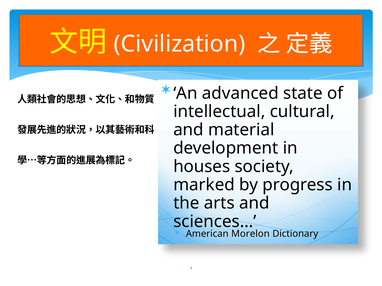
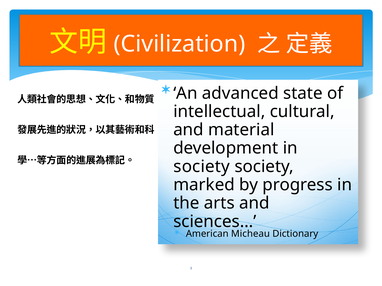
houses: houses -> society (202, 167)
Morelon: Morelon -> Micheau (250, 234)
